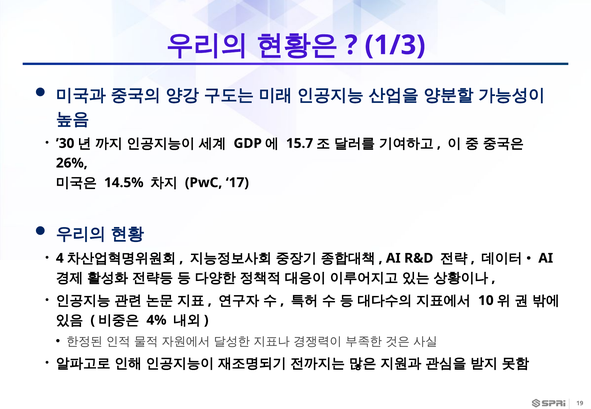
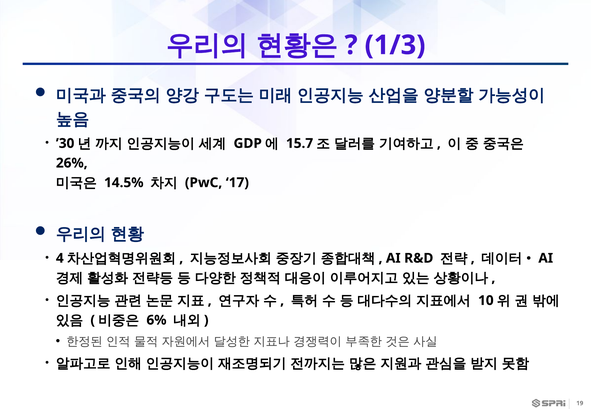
4%: 4% -> 6% (156, 320)
